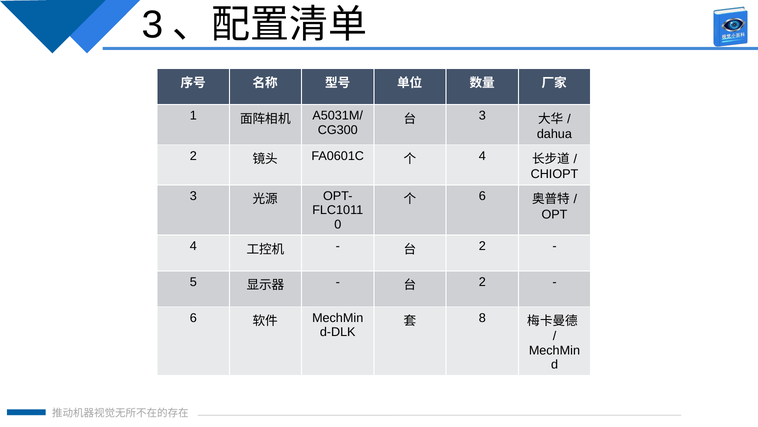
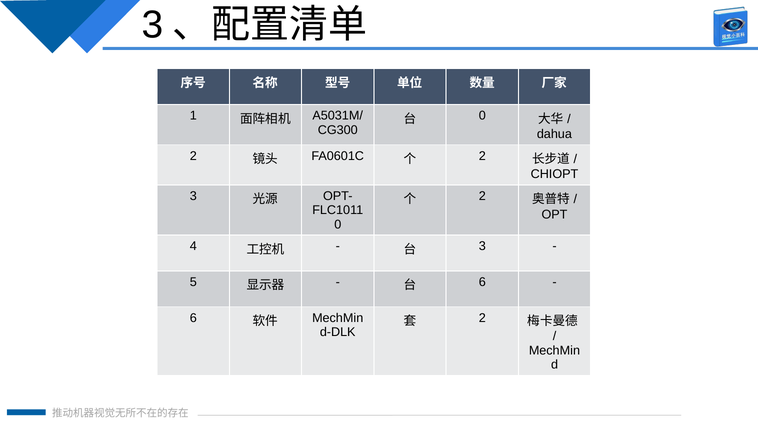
3: 3 -> 0 (482, 116)
4: 4 -> 2 (482, 156)
6: 6 -> 2 (482, 196)
2: 2 -> 3 (482, 246)
2: 2 -> 6 (482, 282)
8: 8 -> 2 (482, 317)
